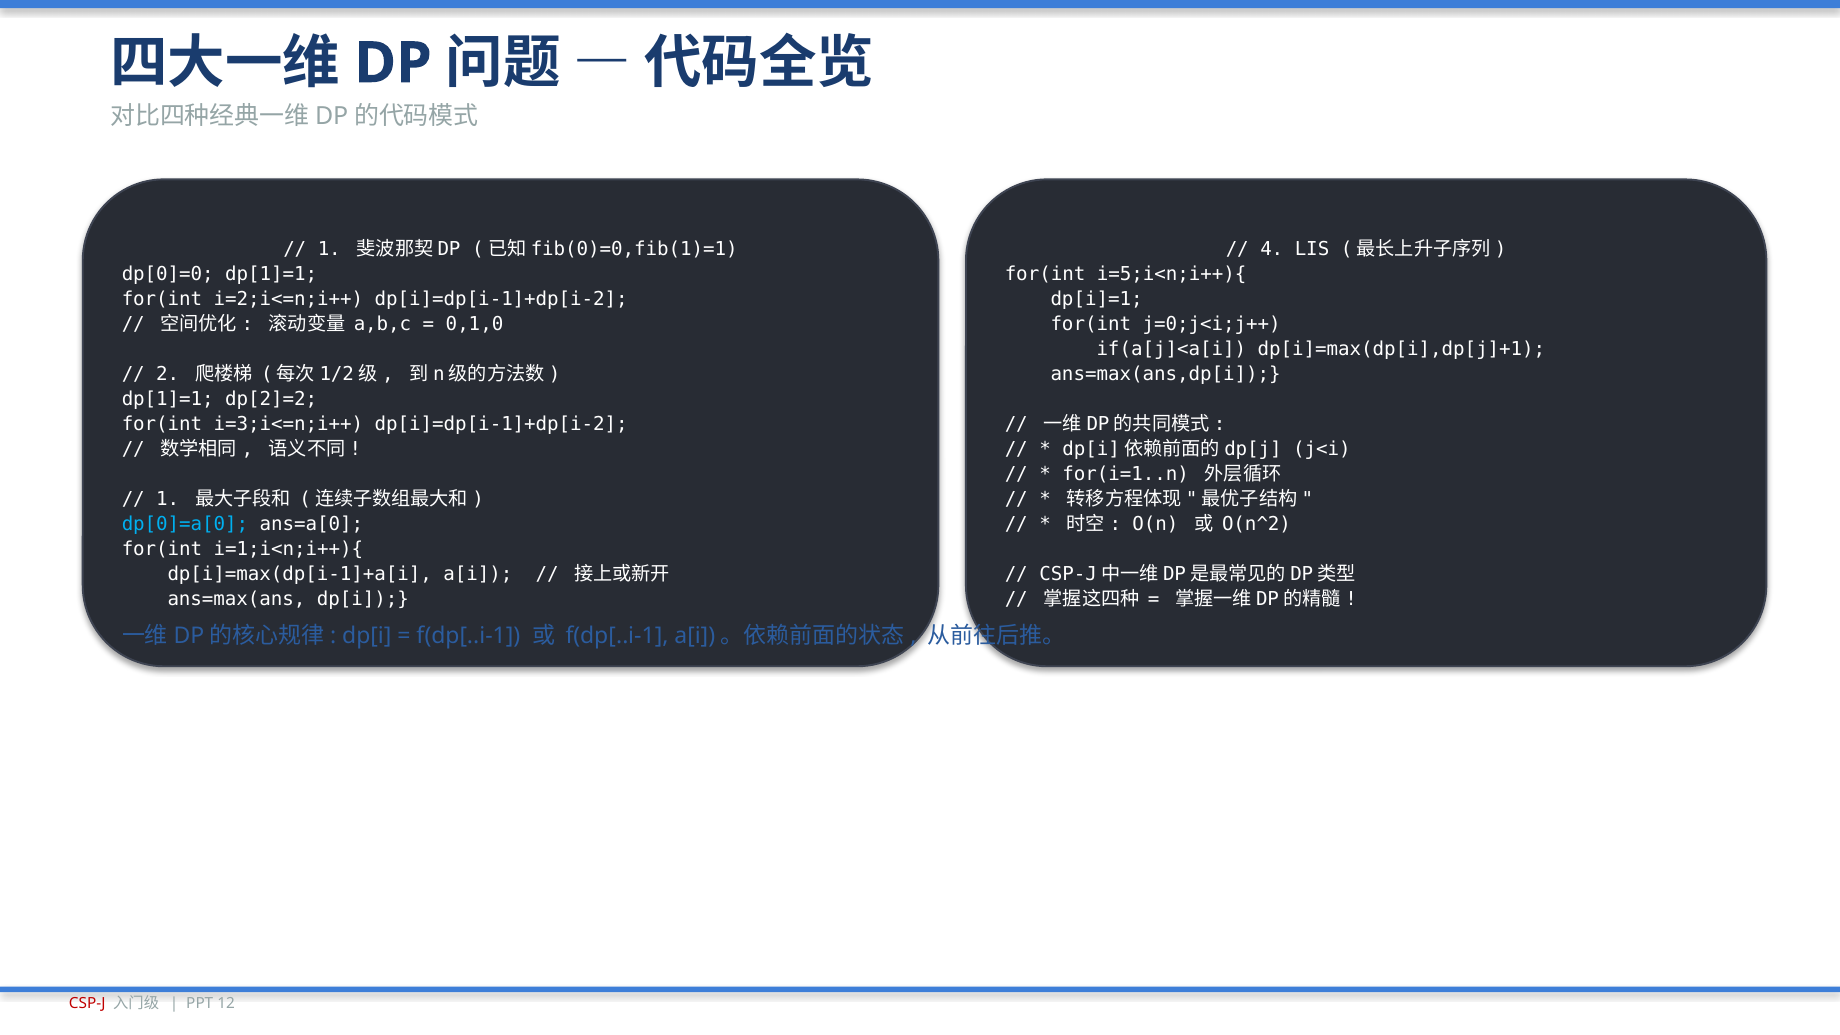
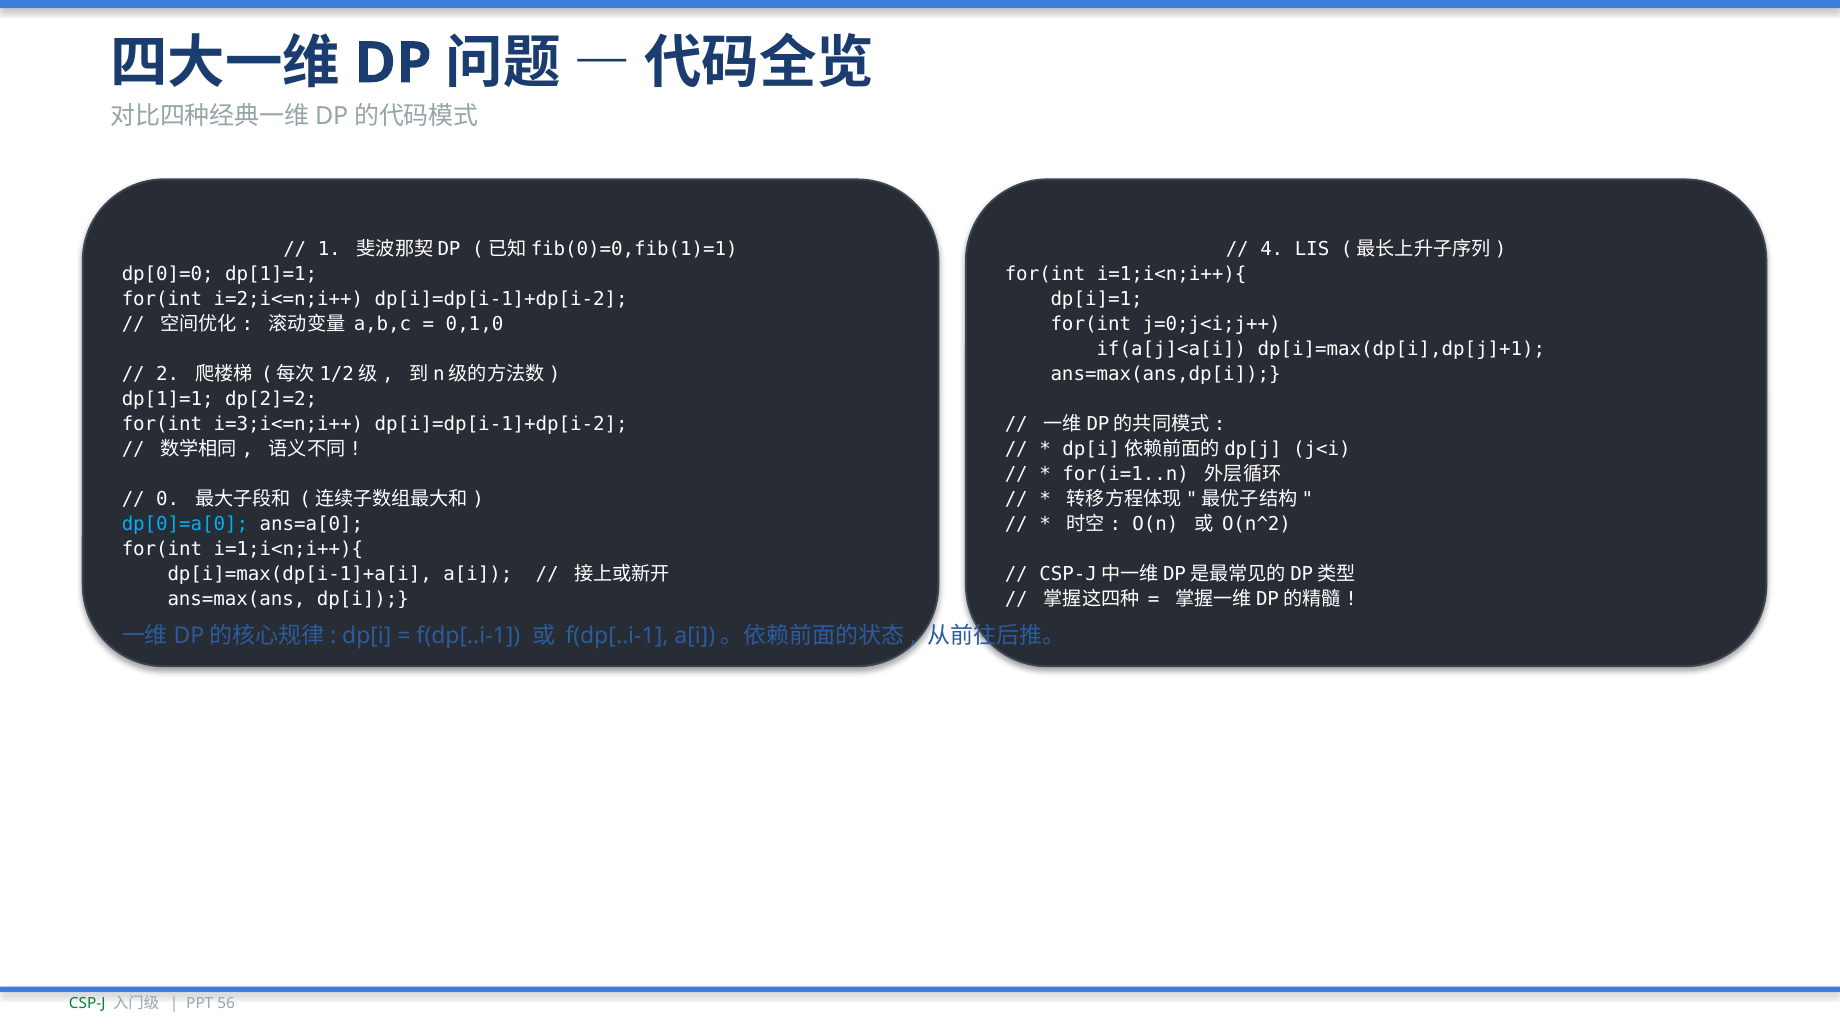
i=5;i<n;i++){: i=5;i<n;i++){ -> i=1;i<n;i++){ (1172, 275)
1: 1 -> 0 (168, 499)
CSP-J colour: red -> green (87, 1004)
12: 12 -> 56 (226, 1004)
